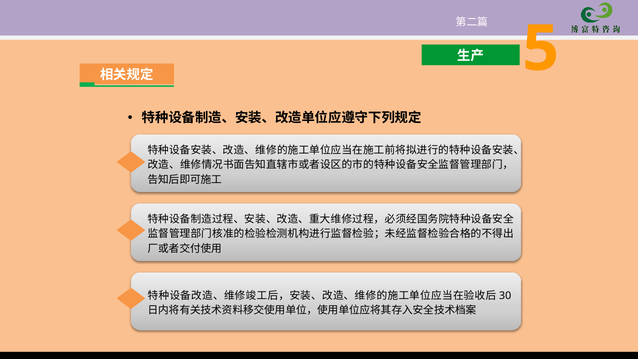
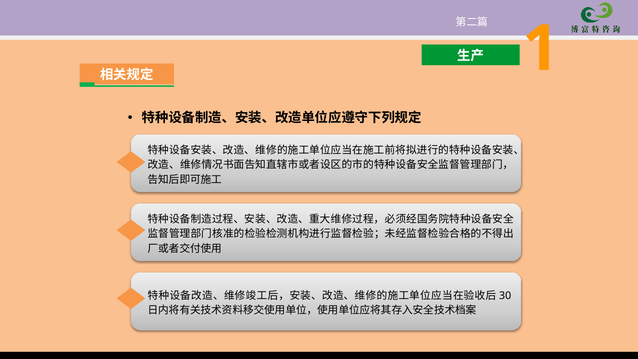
5: 5 -> 1 (541, 49)
